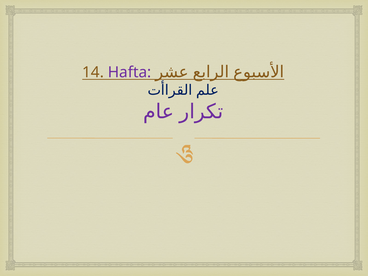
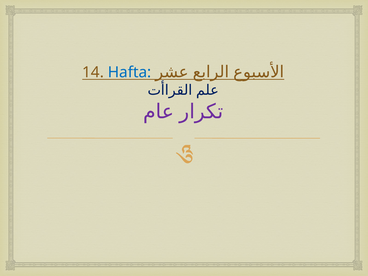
Hafta colour: purple -> blue (130, 72)
